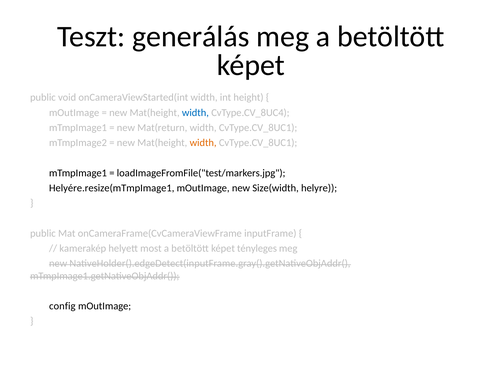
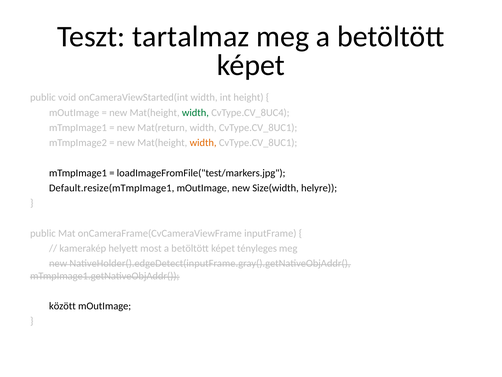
generálás: generálás -> tartalmaz (191, 37)
width colour: blue -> green (195, 112)
Helyére.resize(mTmpImage1: Helyére.resize(mTmpImage1 -> Default.resize(mTmpImage1 (112, 188)
config: config -> között (62, 306)
